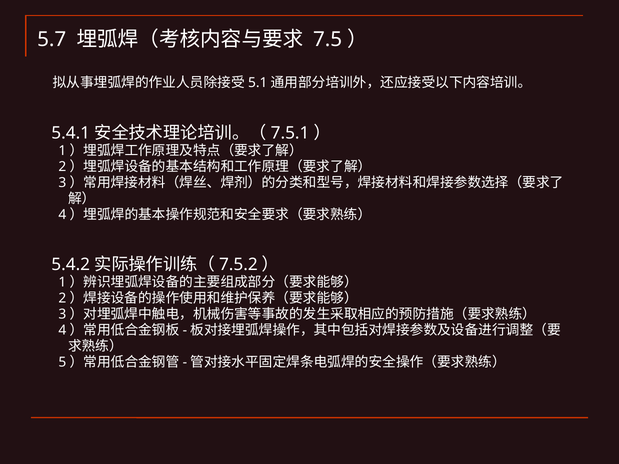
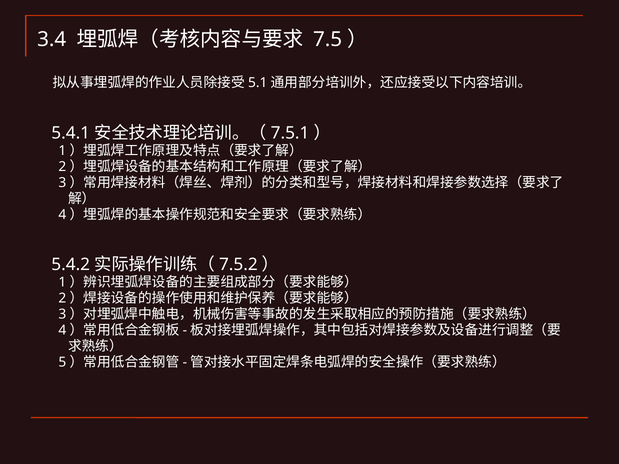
5.7: 5.7 -> 3.4 (52, 40)
